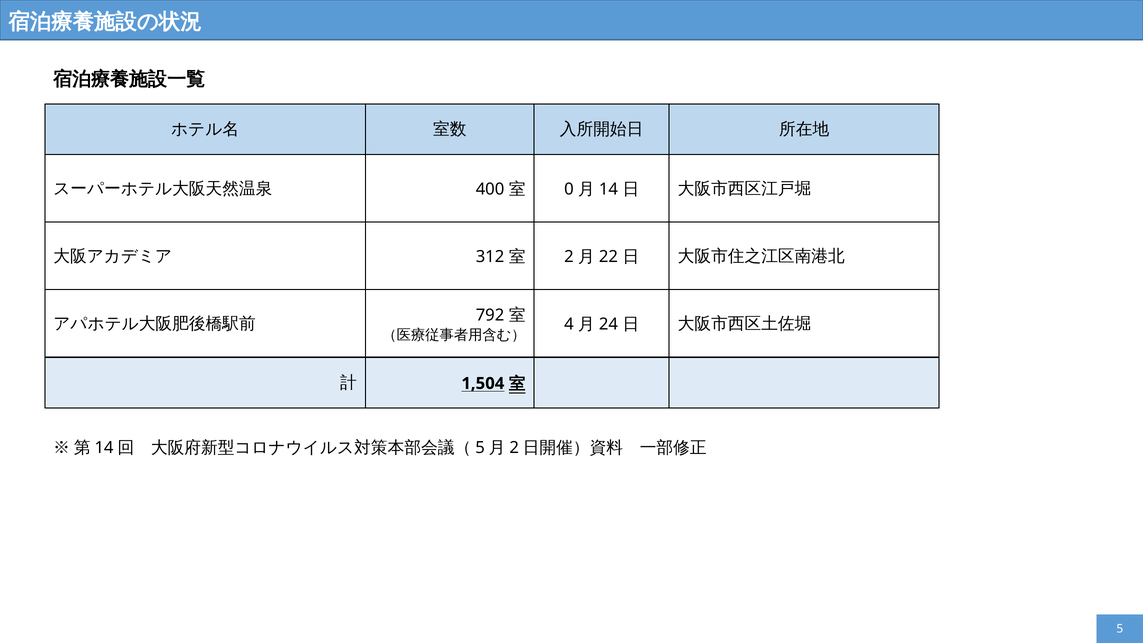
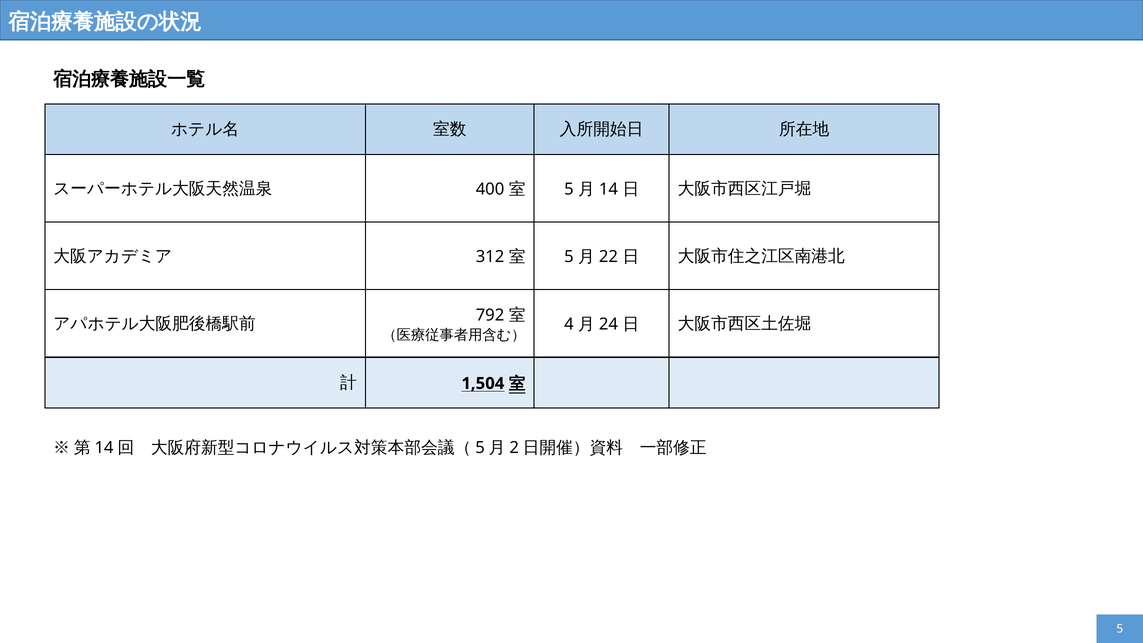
0: 0 -> 5 (569, 189)
2: 2 -> 5 (569, 257)
